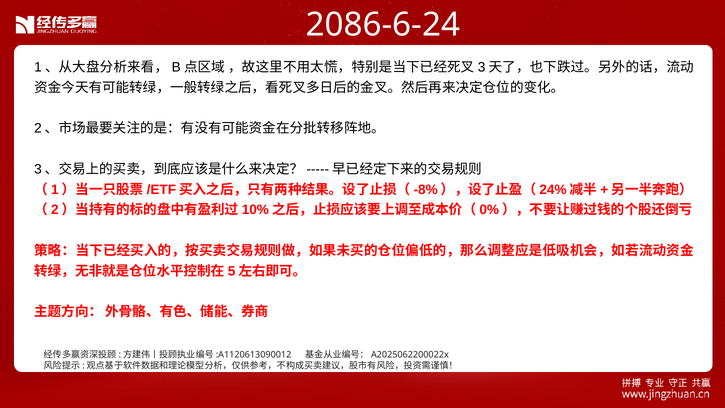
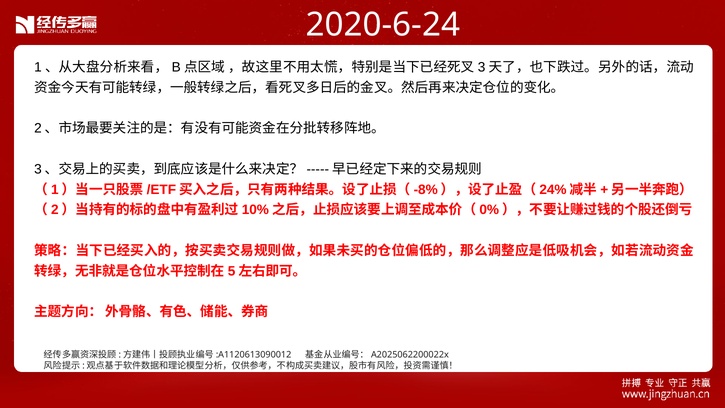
2086-6-24: 2086-6-24 -> 2020-6-24 (383, 25)
